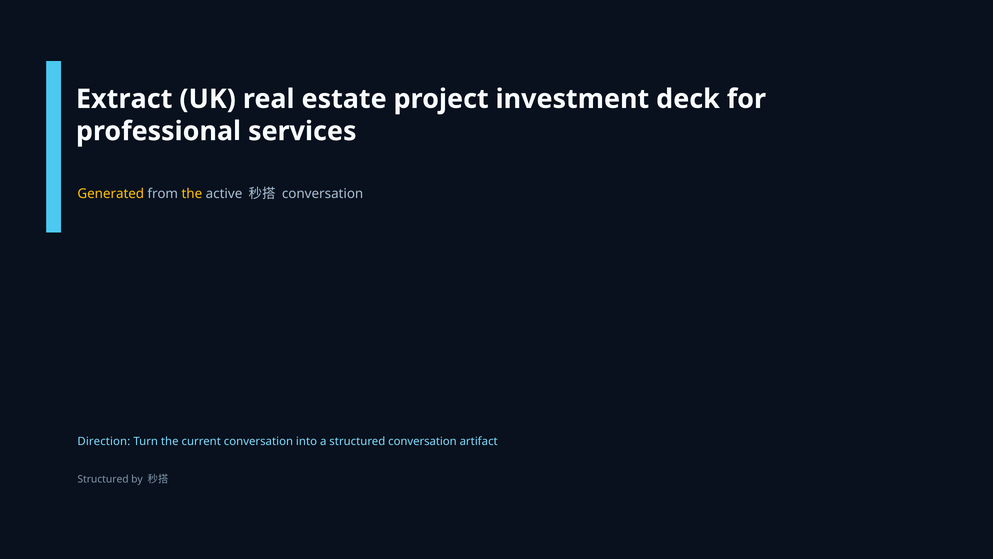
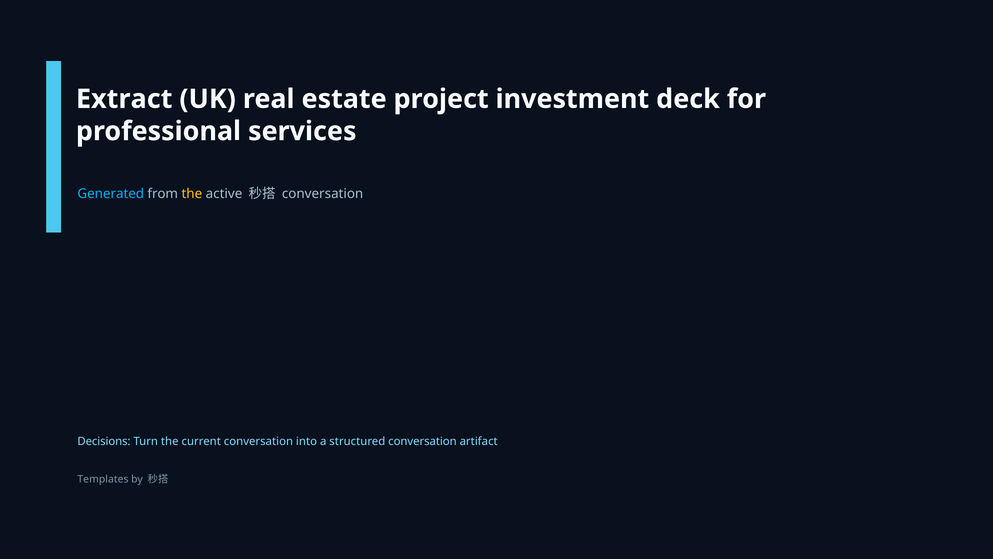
Generated colour: yellow -> light blue (111, 194)
Direction: Direction -> Decisions (104, 441)
Structured: Structured -> Templates (103, 479)
